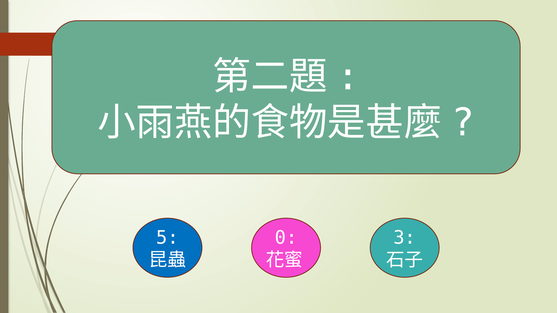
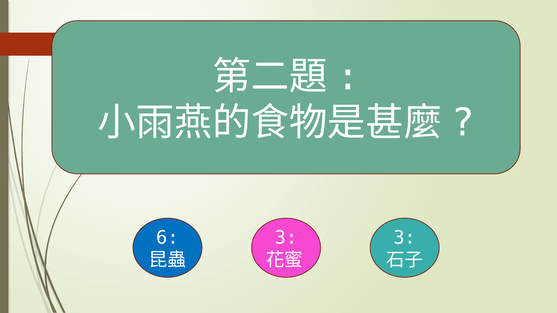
5: 5 -> 6 (167, 238)
0: 0 -> 3 (286, 238)
